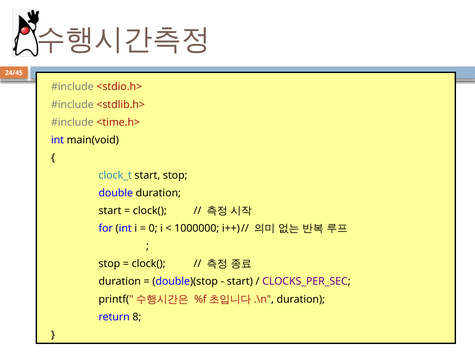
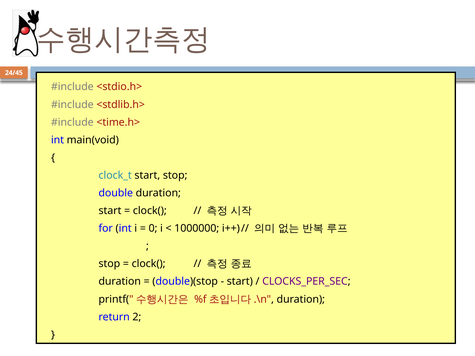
8: 8 -> 2 (137, 317)
